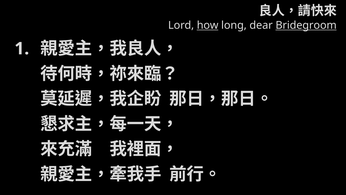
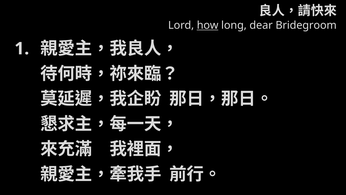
Bridegroom underline: present -> none (306, 25)
